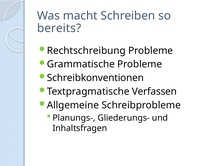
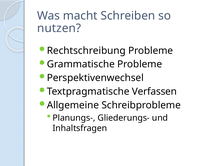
bereits: bereits -> nutzen (59, 28)
Schreibkonventionen: Schreibkonventionen -> Perspektivenwechsel (95, 78)
